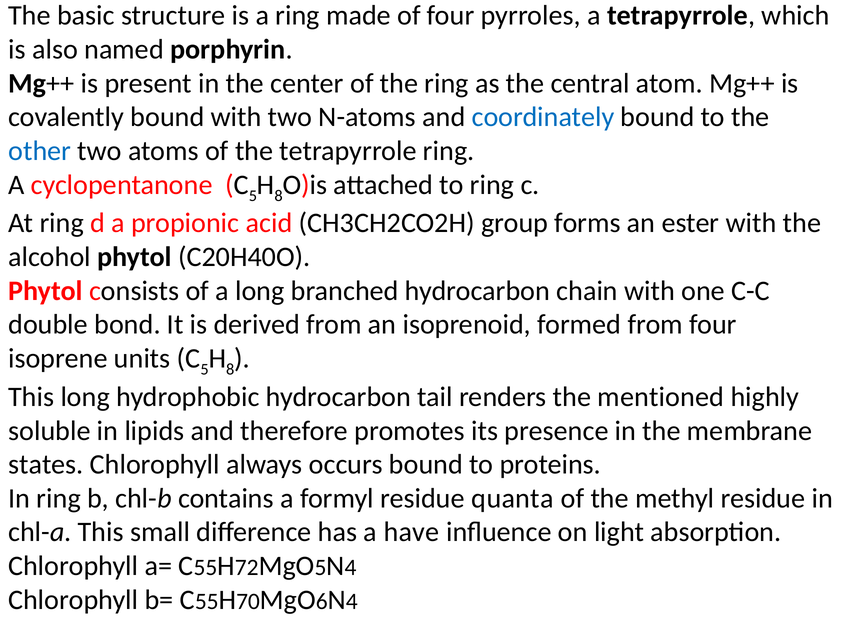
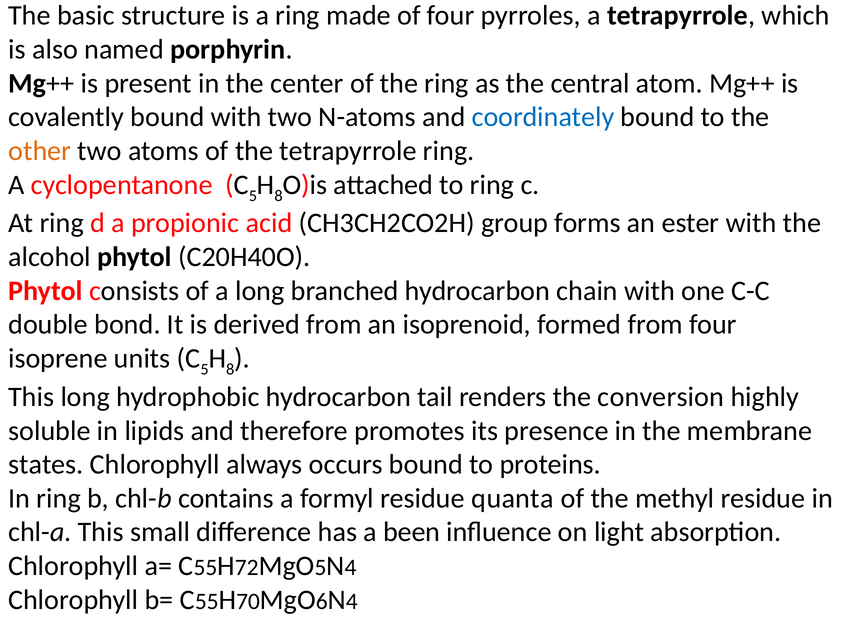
other colour: blue -> orange (40, 151)
mentioned: mentioned -> conversion (661, 397)
have: have -> been (412, 532)
